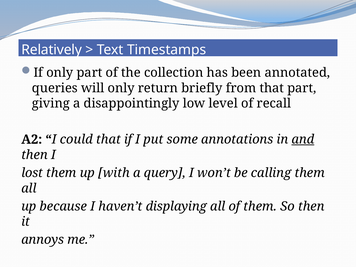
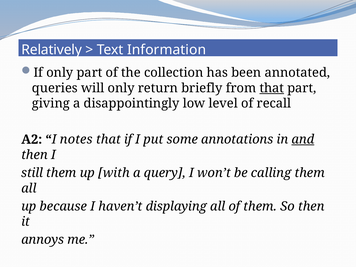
Timestamps: Timestamps -> Information (167, 50)
that underline: none -> present (272, 88)
could: could -> notes (76, 139)
lost: lost -> still (32, 173)
